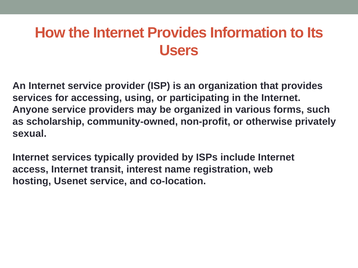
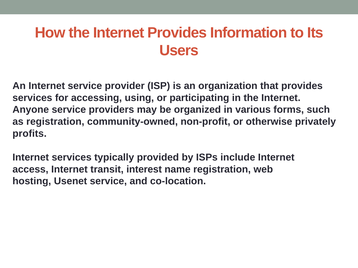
as scholarship: scholarship -> registration (55, 122)
sexual: sexual -> profits (30, 134)
